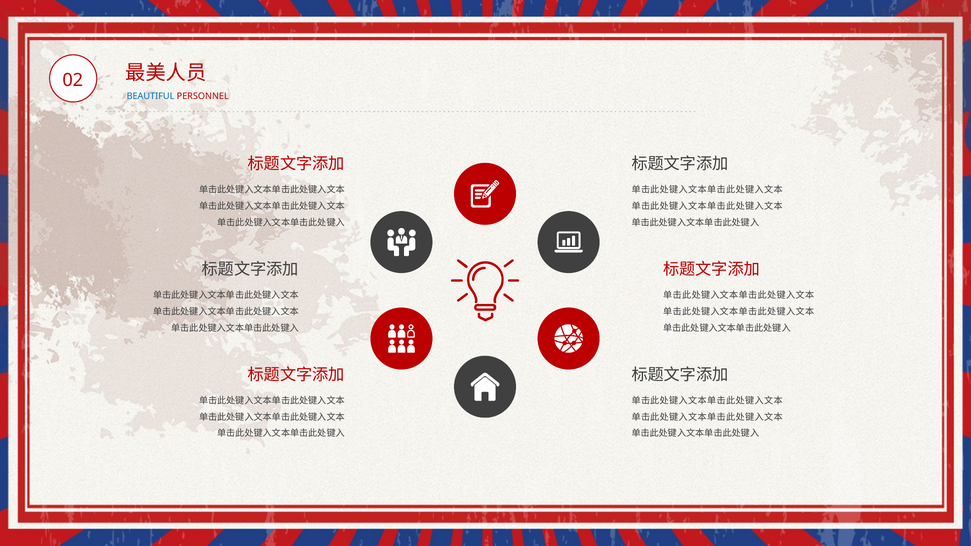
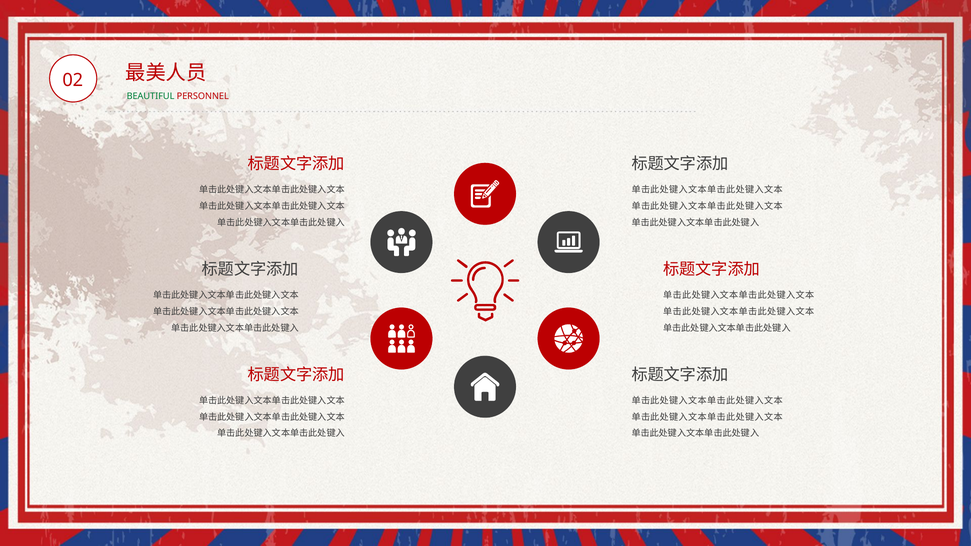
BEAUTIFUL colour: blue -> green (151, 96)
